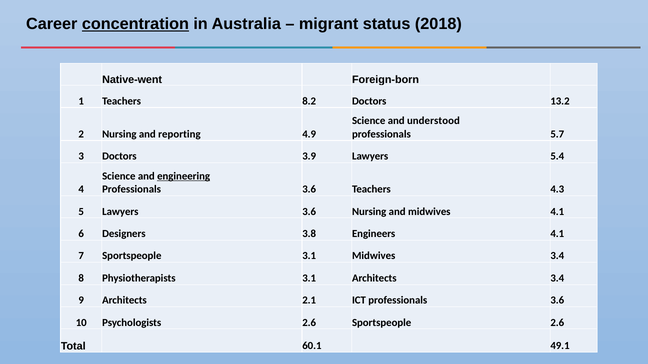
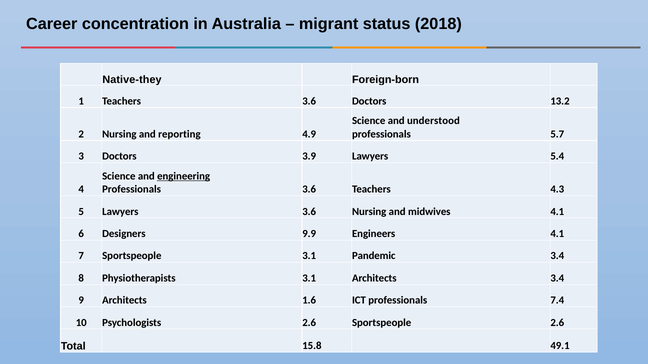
concentration underline: present -> none (135, 24)
Native-went: Native-went -> Native-they (132, 80)
Teachers 8.2: 8.2 -> 3.6 (309, 101)
3.8: 3.8 -> 9.9 (309, 234)
3.1 Midwives: Midwives -> Pandemic (374, 256)
2.1: 2.1 -> 1.6 (309, 301)
ICT professionals 3.6: 3.6 -> 7.4 (557, 301)
60.1: 60.1 -> 15.8 (312, 346)
